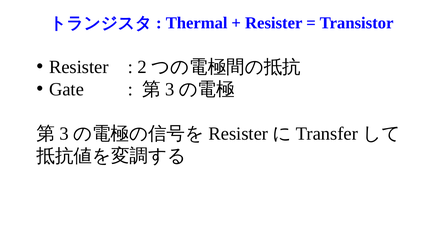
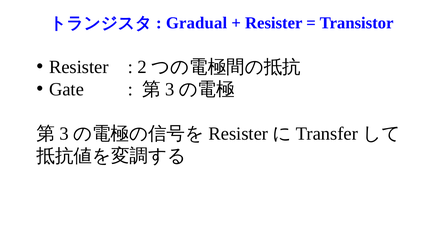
Thermal: Thermal -> Gradual (197, 23)
